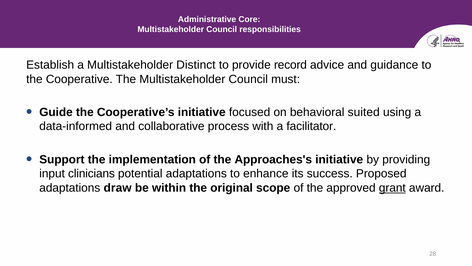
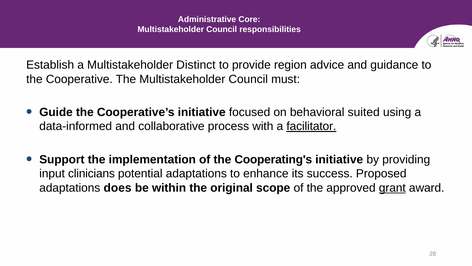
record: record -> region (290, 65)
facilitator underline: none -> present (311, 126)
Approaches's: Approaches's -> Cooperating's (273, 159)
draw: draw -> does (118, 188)
